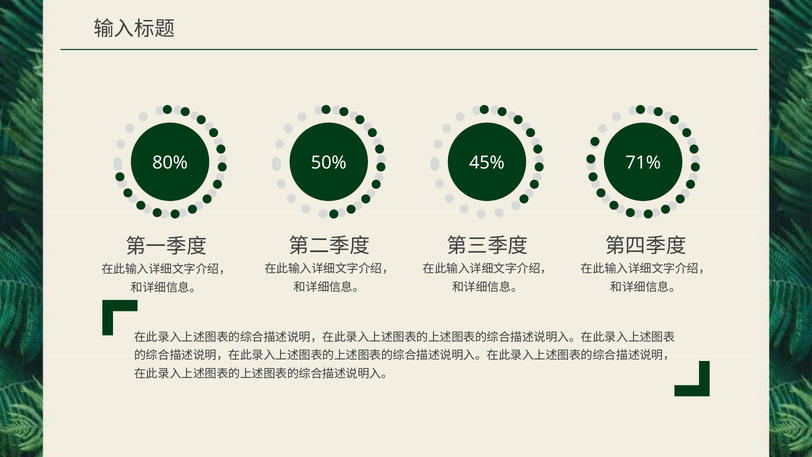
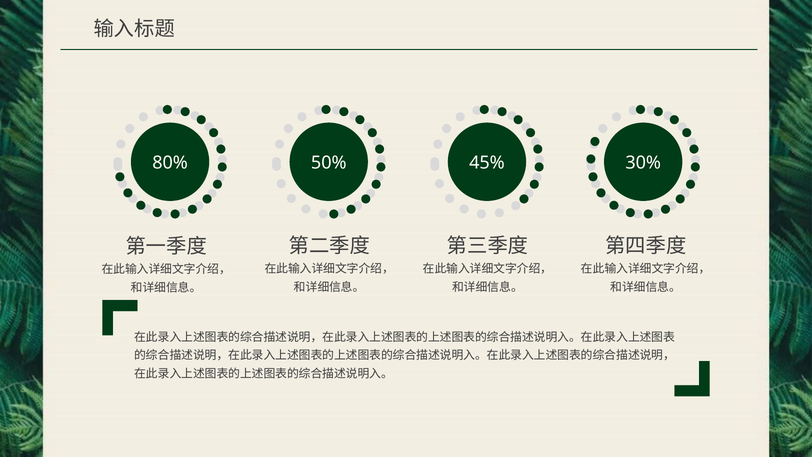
71%: 71% -> 30% (643, 163)
